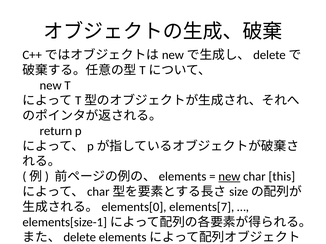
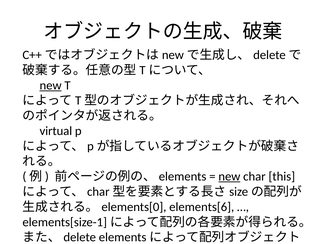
new underline: none -> present (51, 86)
return: return -> virtual (56, 131)
elements[7: elements[7 -> elements[6 (202, 207)
